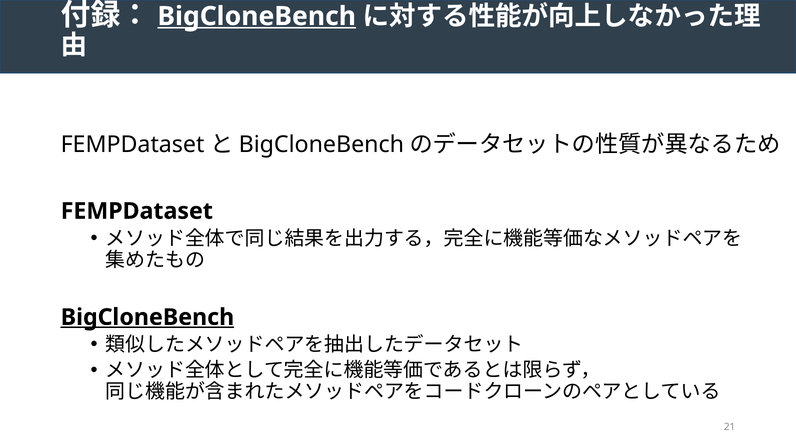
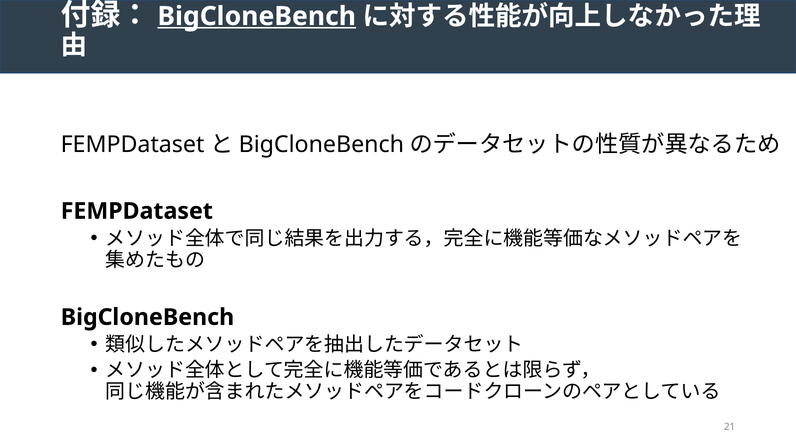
BigCloneBench underline: present -> none (147, 317)
